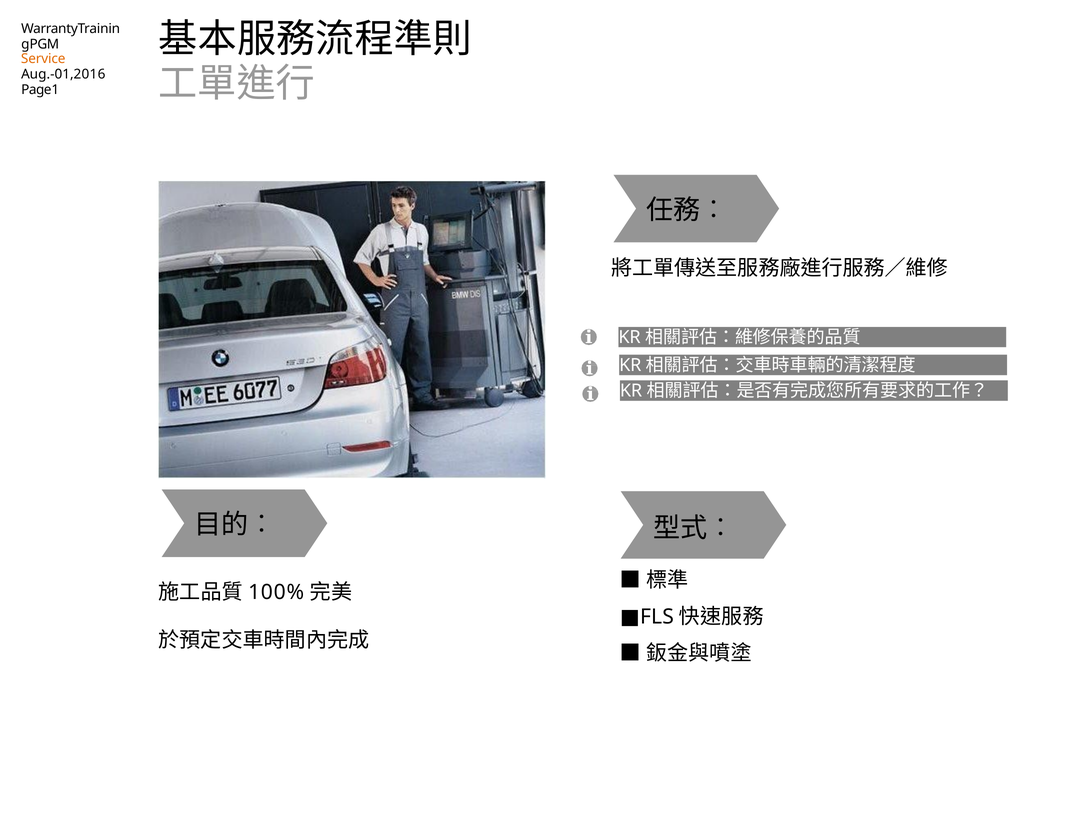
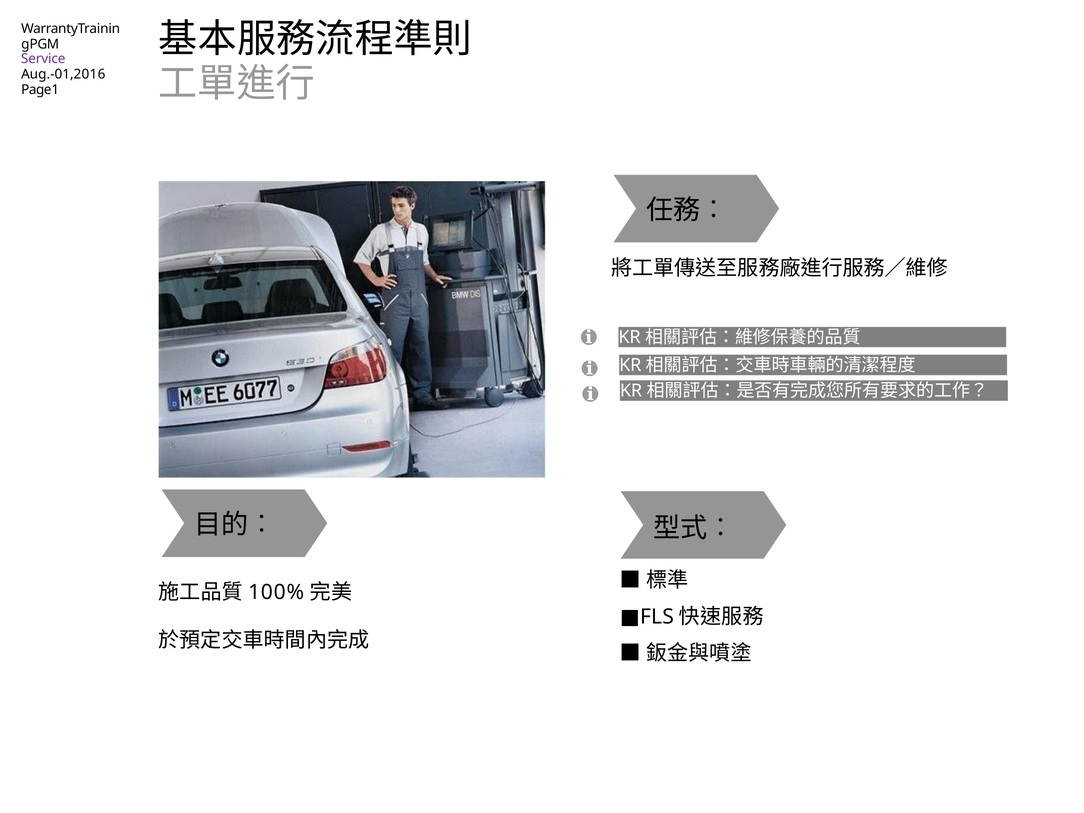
Service colour: orange -> purple (43, 59)
